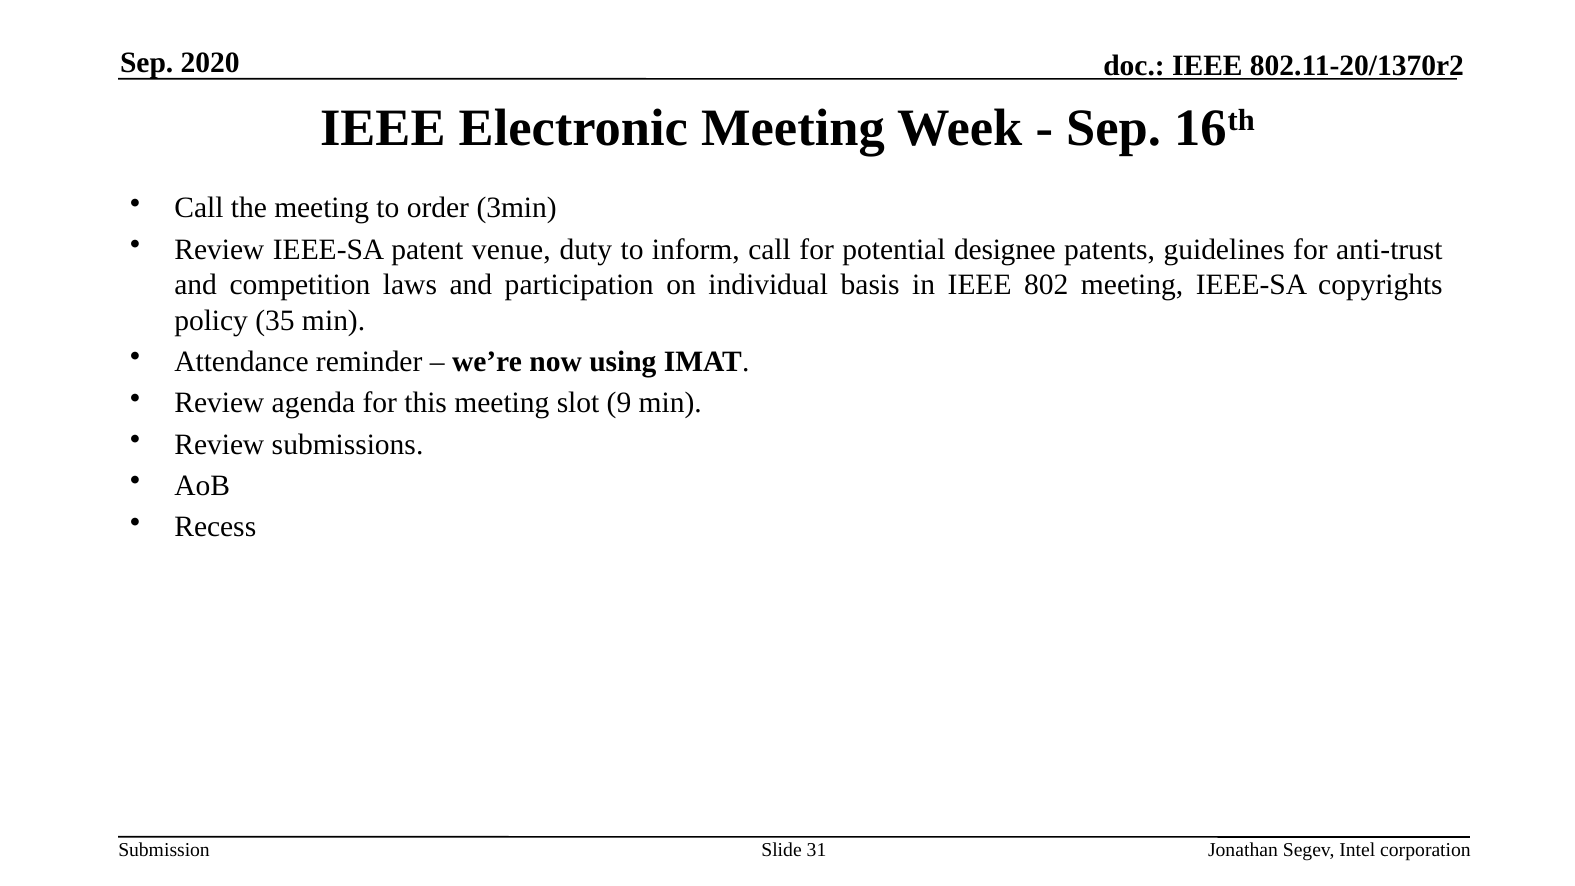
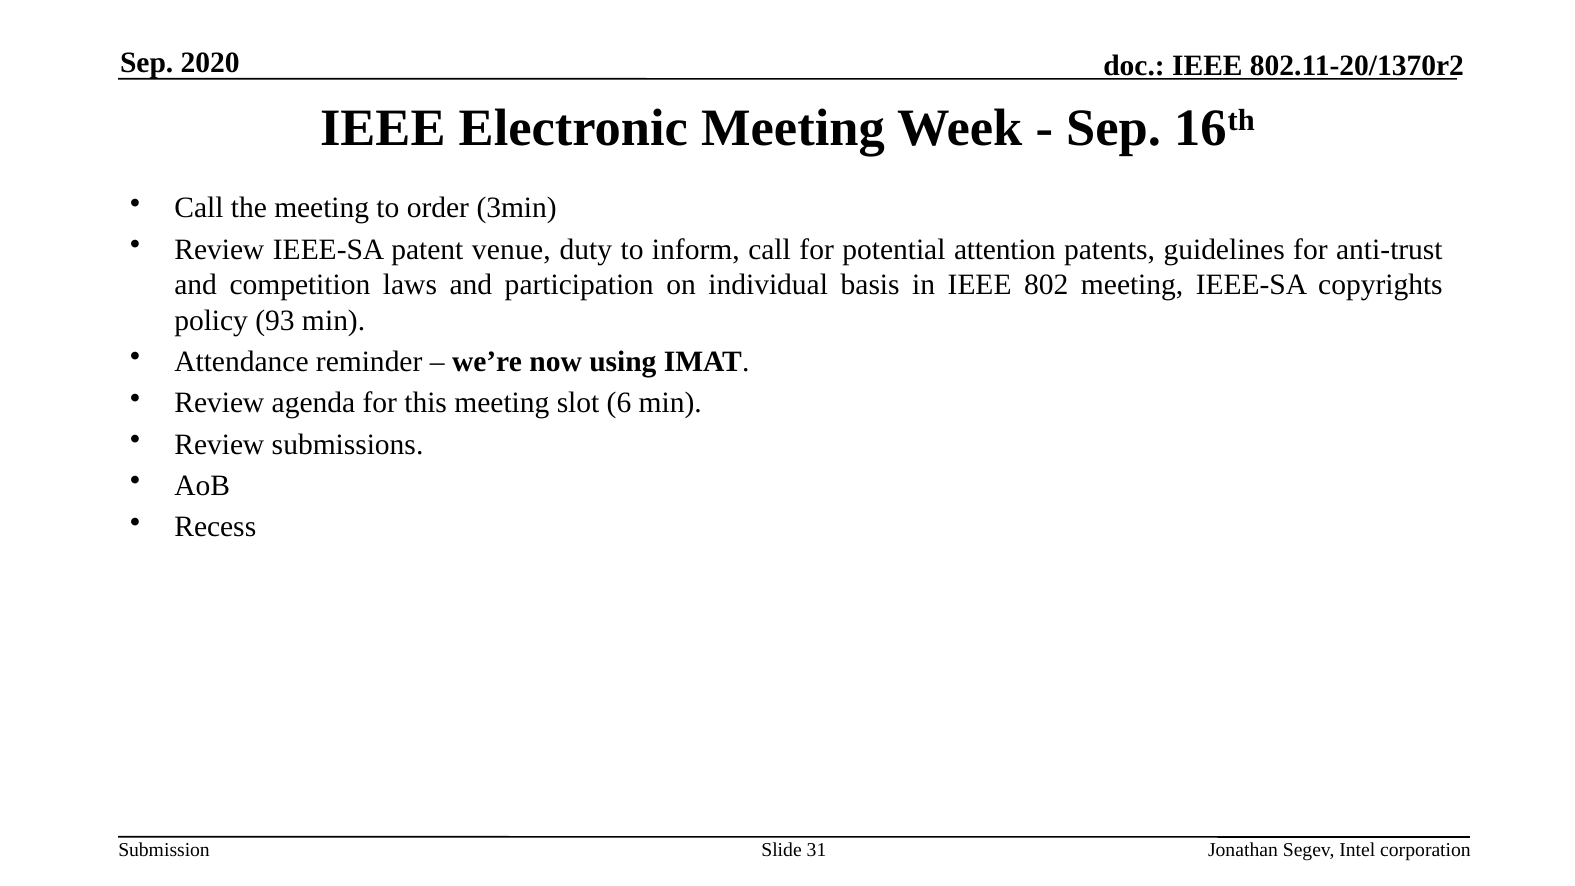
designee: designee -> attention (1005, 250)
35: 35 -> 93 (275, 320)
9: 9 -> 6 (619, 403)
